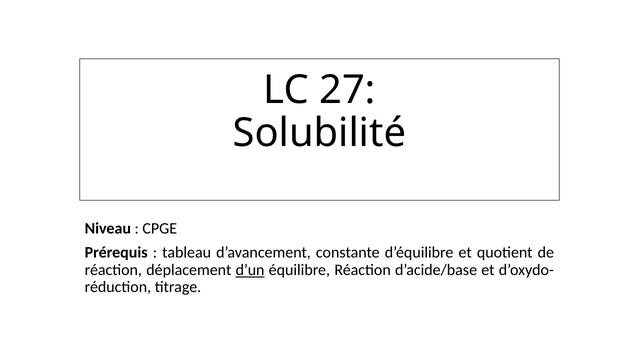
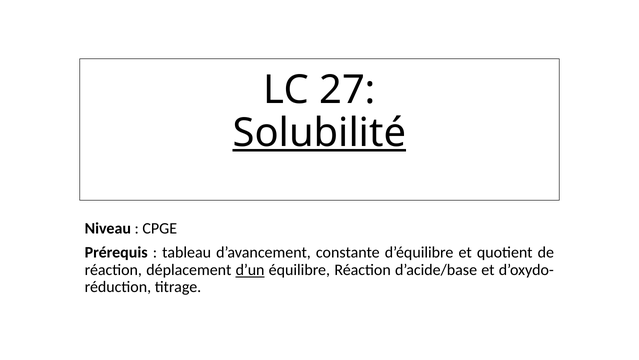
Solubilité underline: none -> present (319, 133)
